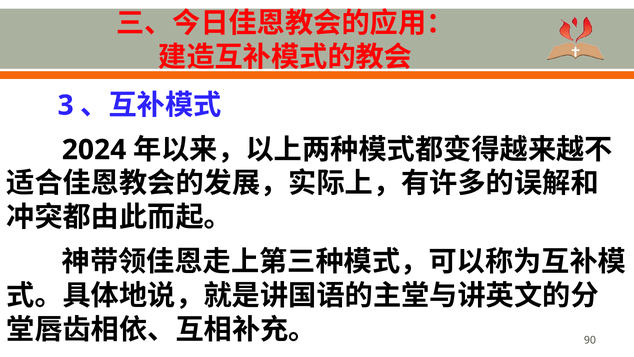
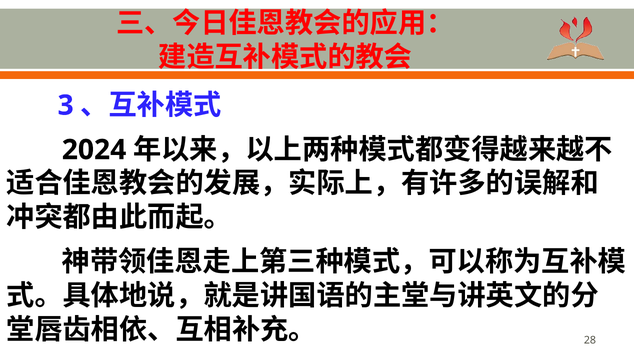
90: 90 -> 28 (590, 340)
